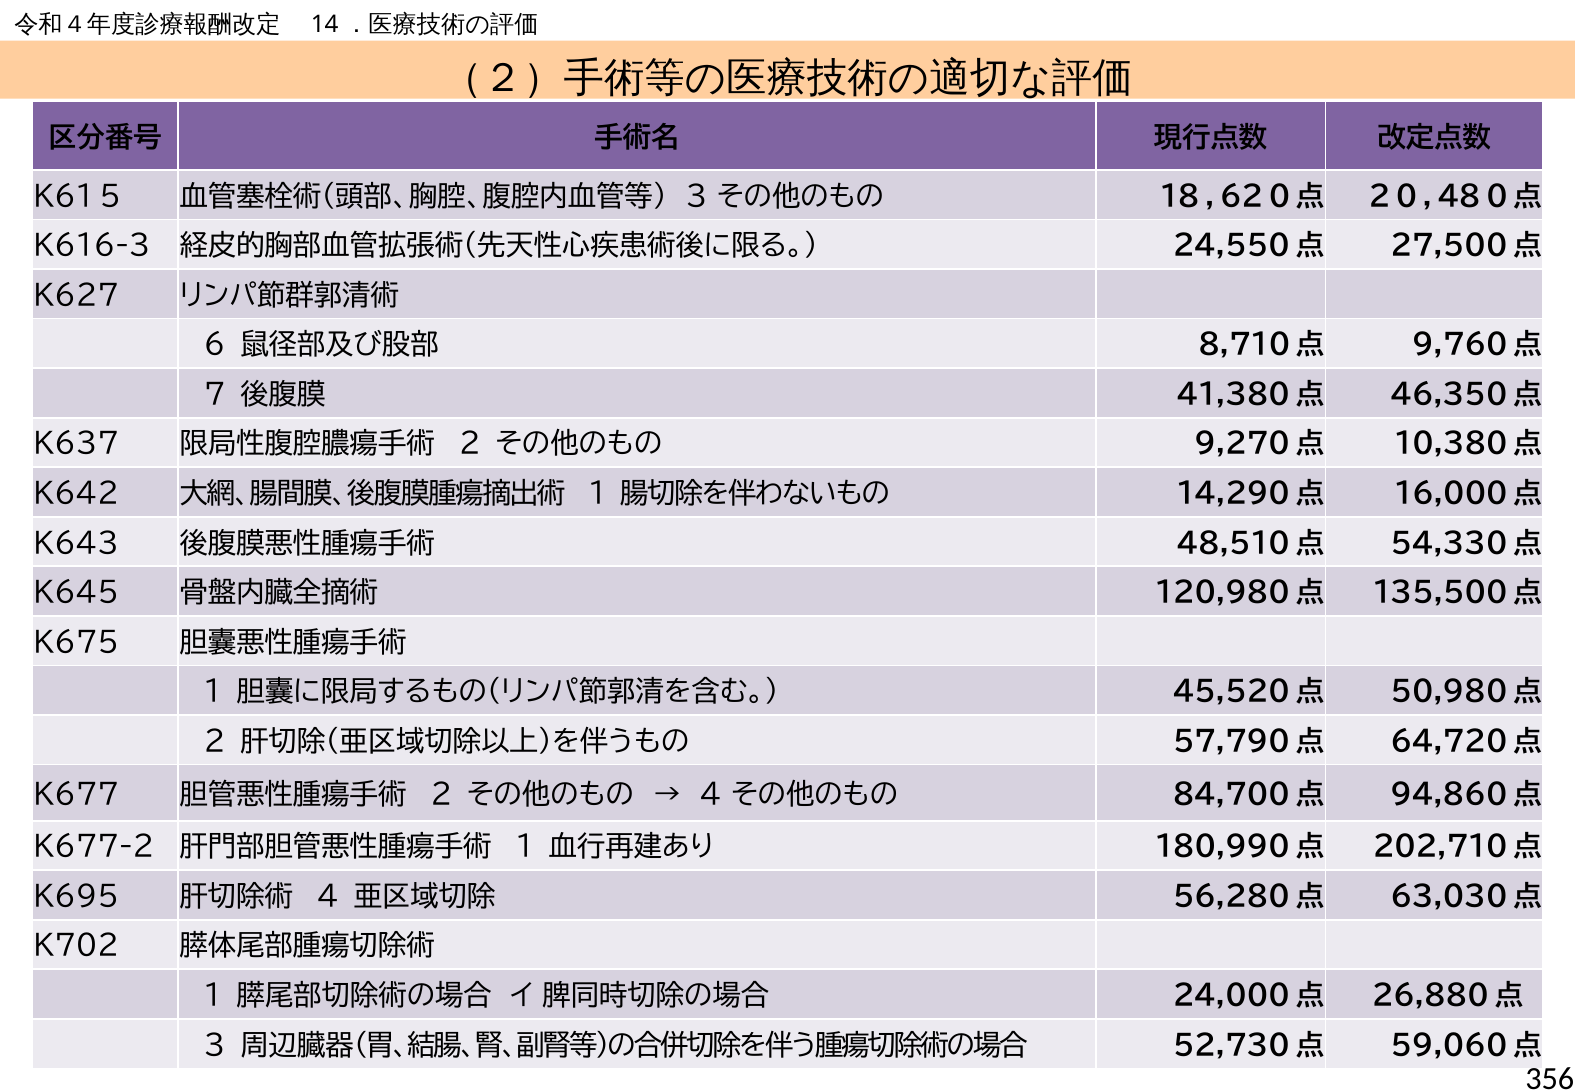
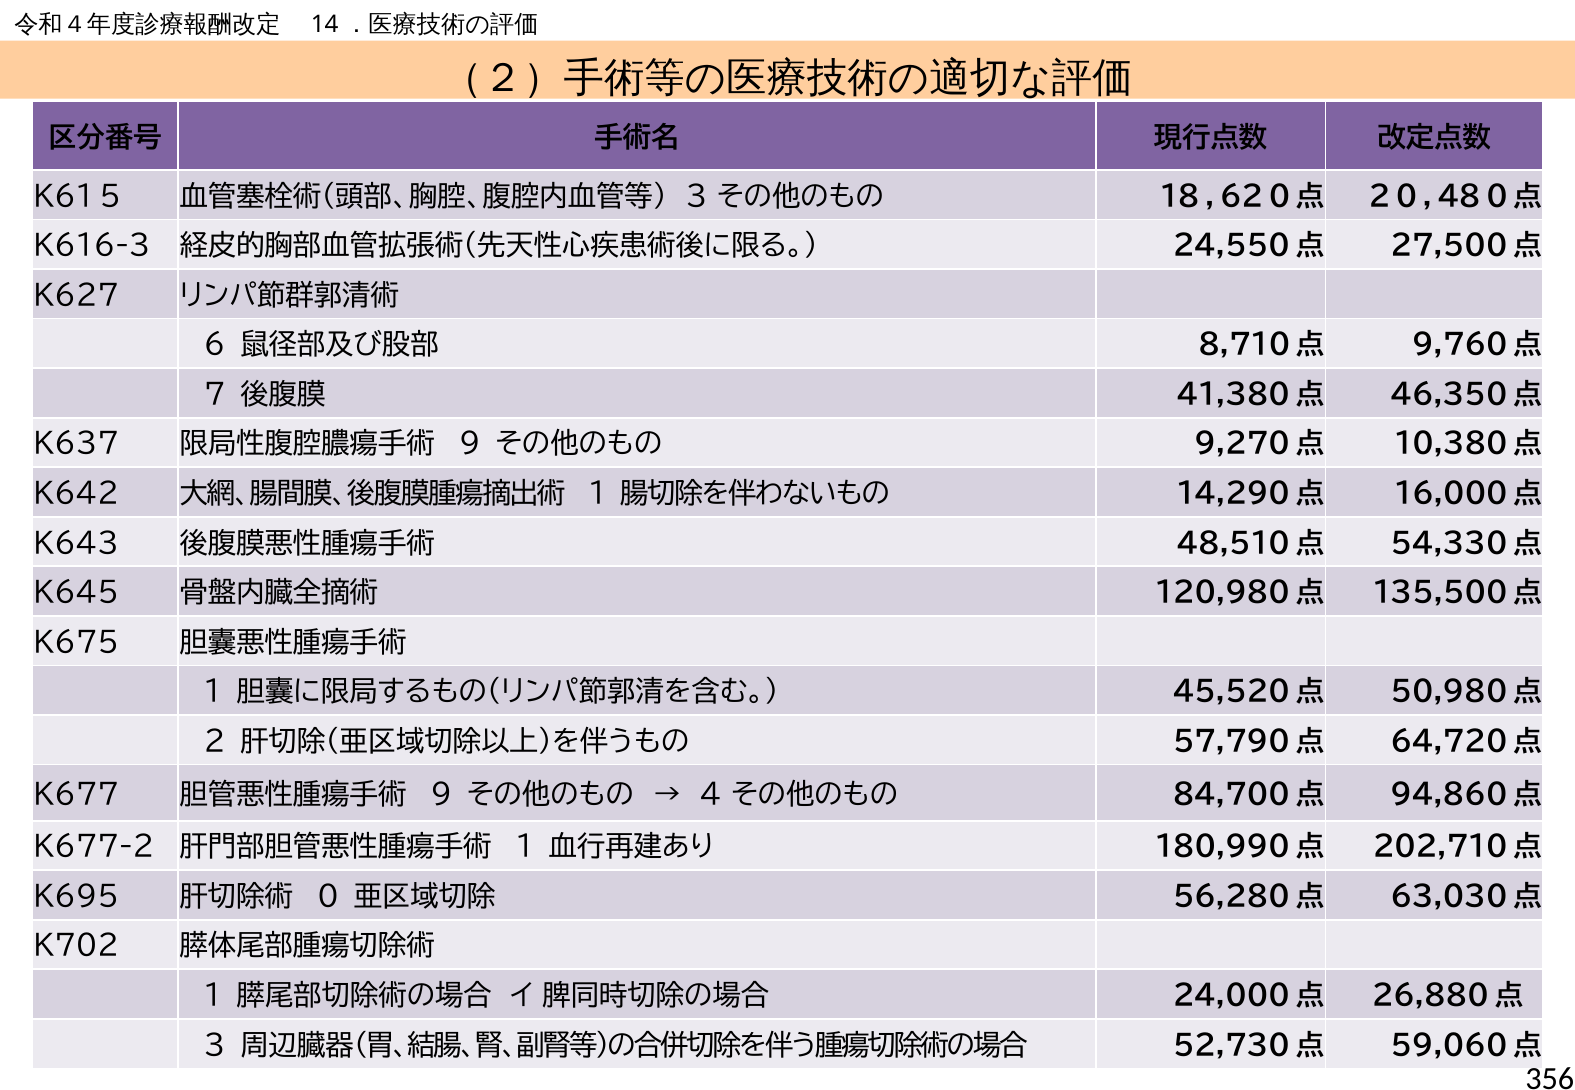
2: 2 -> 9 (470, 445)
2: 2 -> 9 (441, 795)
4: 4 -> 0 (328, 897)
